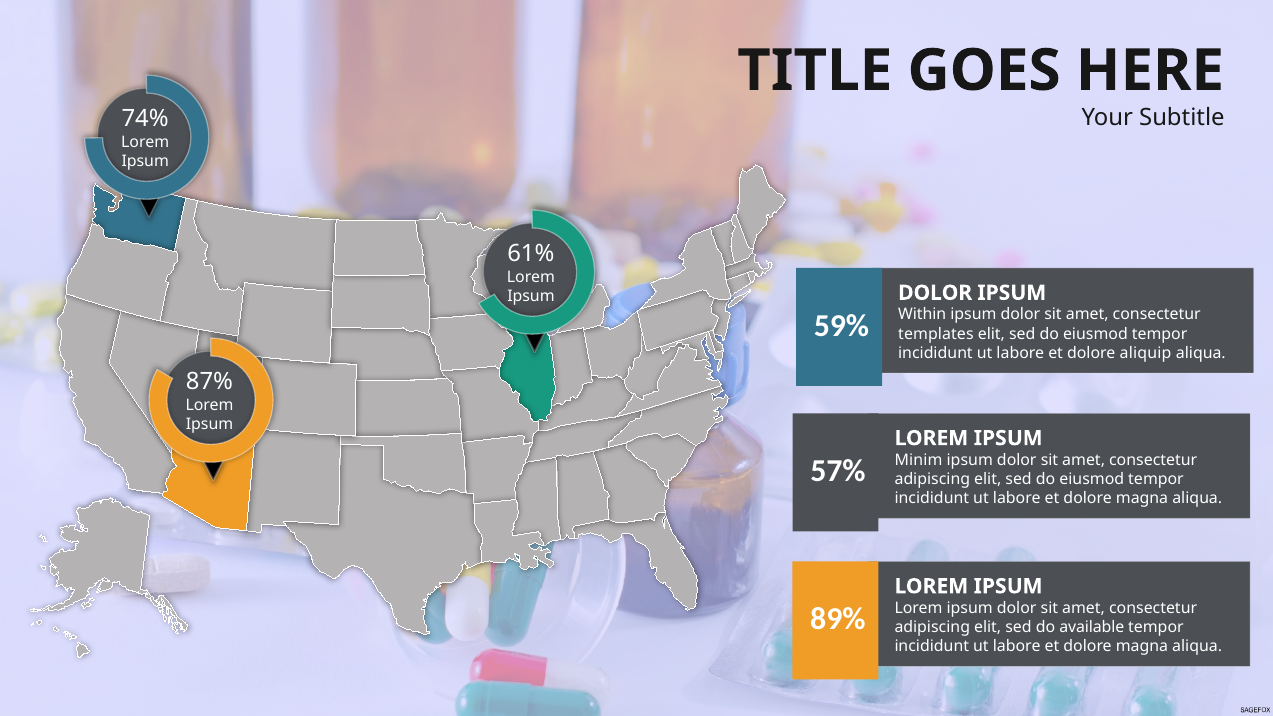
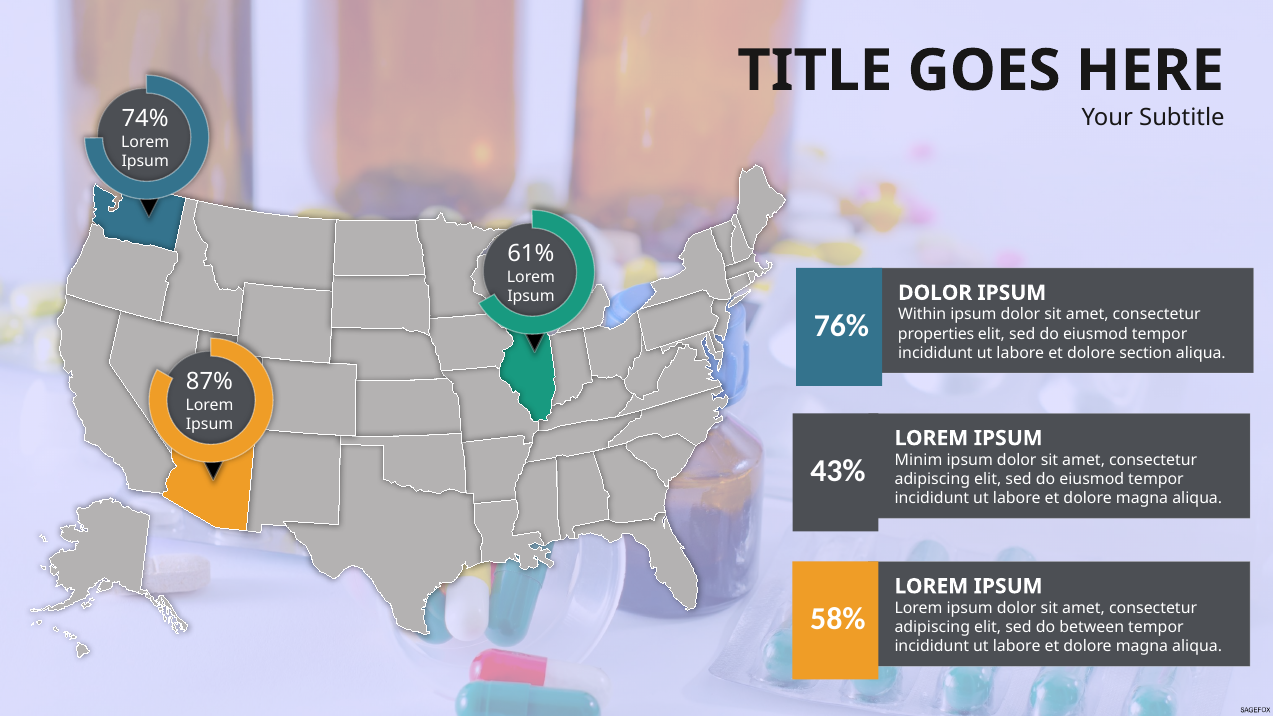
59%: 59% -> 76% (842, 326)
templates: templates -> properties (936, 334)
aliquip: aliquip -> section (1146, 353)
57%: 57% -> 43% (838, 471)
89%: 89% -> 58% (838, 619)
available: available -> between (1092, 627)
